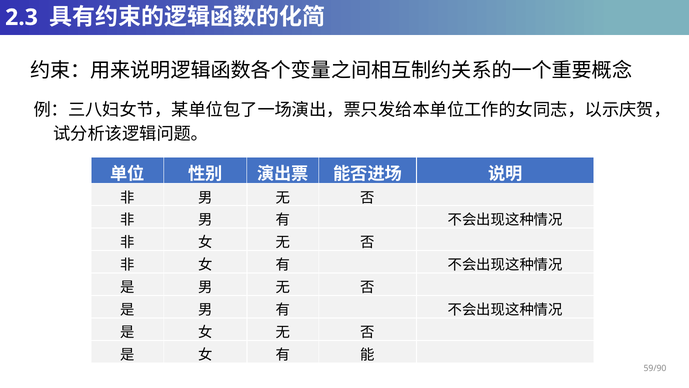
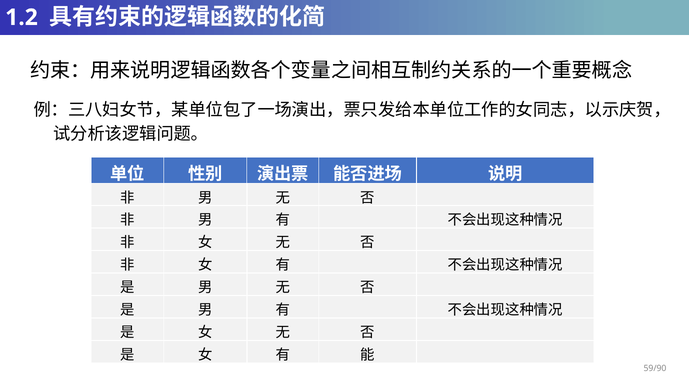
2.3: 2.3 -> 1.2 (22, 17)
